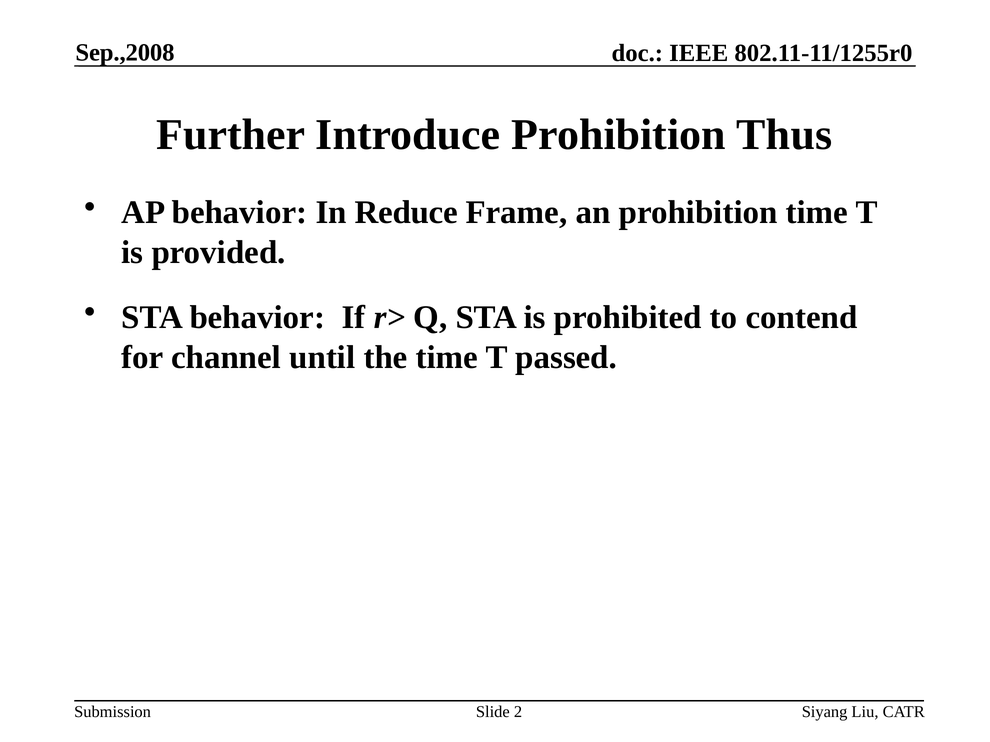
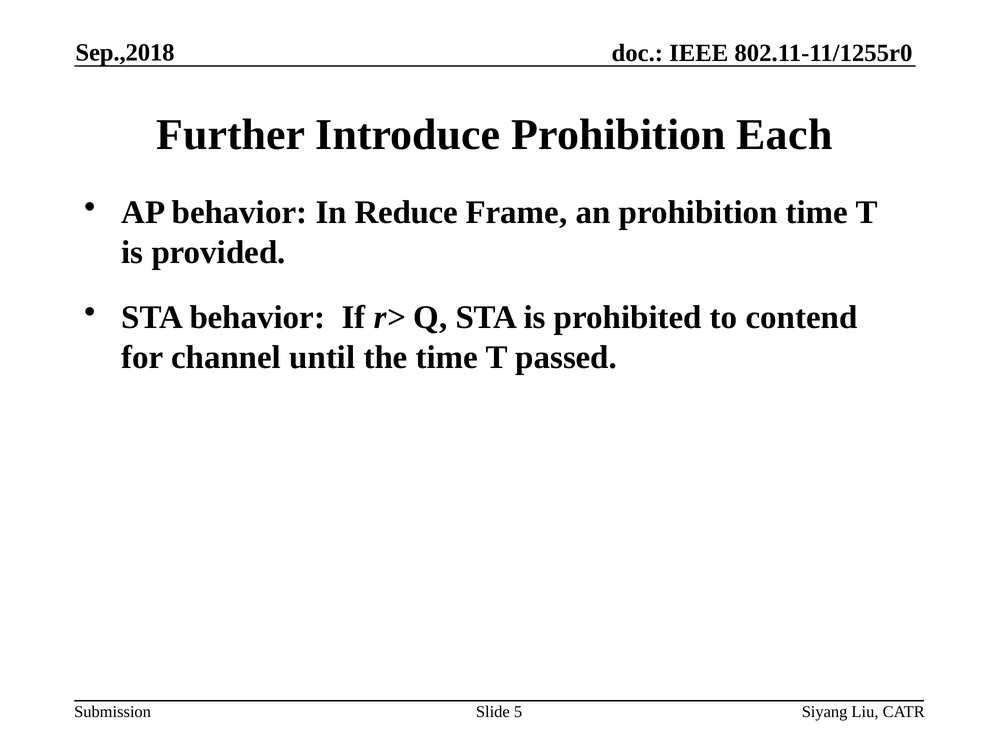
Sep.,2008: Sep.,2008 -> Sep.,2018 (125, 53)
Thus: Thus -> Each (784, 135)
2: 2 -> 5 (518, 712)
